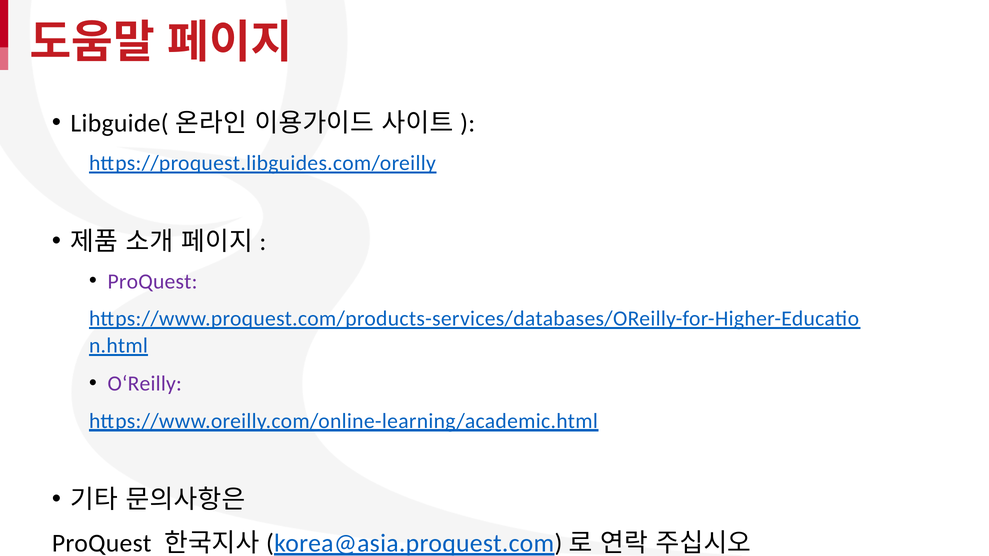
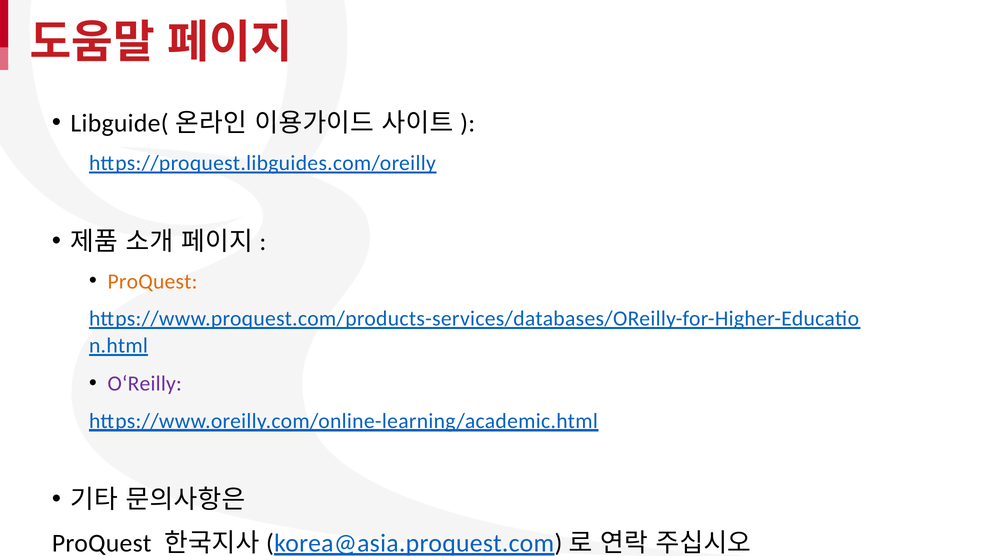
ProQuest colour: purple -> orange (152, 282)
